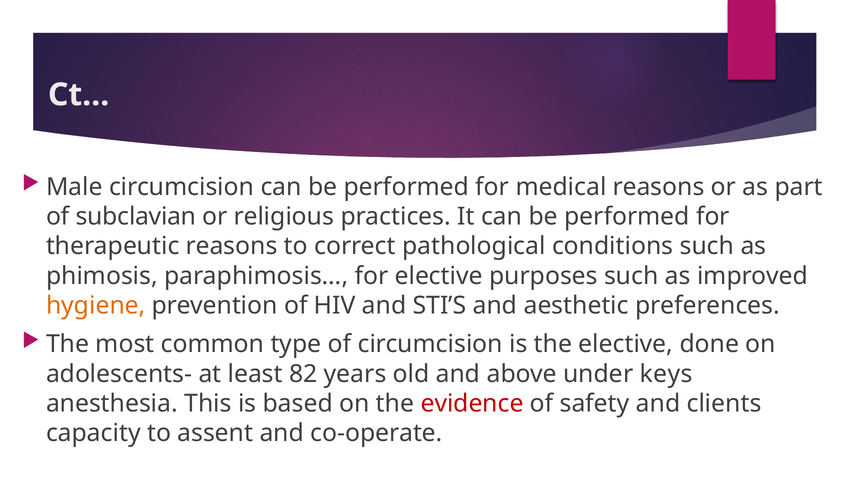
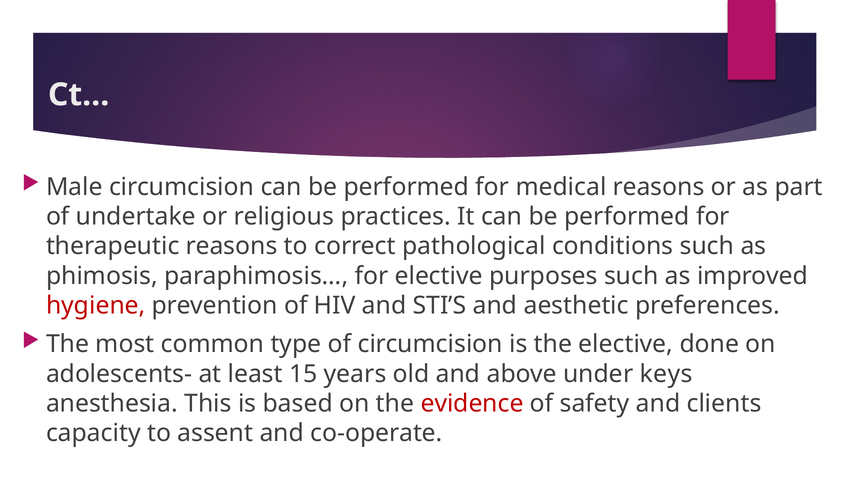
subclavian: subclavian -> undertake (136, 217)
hygiene colour: orange -> red (96, 306)
82: 82 -> 15 (303, 374)
